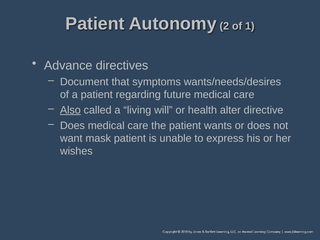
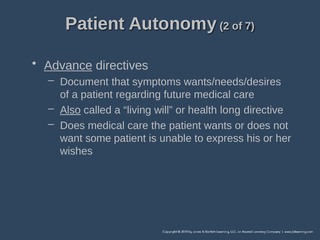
1: 1 -> 7 (250, 26)
Advance underline: none -> present (68, 65)
alter: alter -> long (230, 110)
mask: mask -> some (98, 138)
